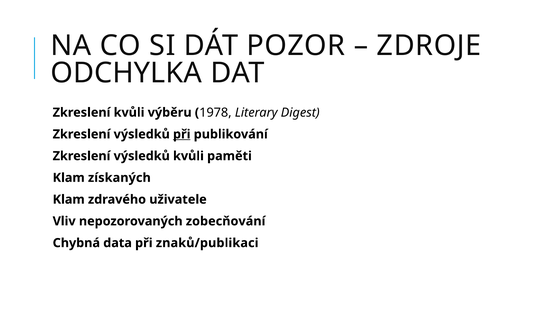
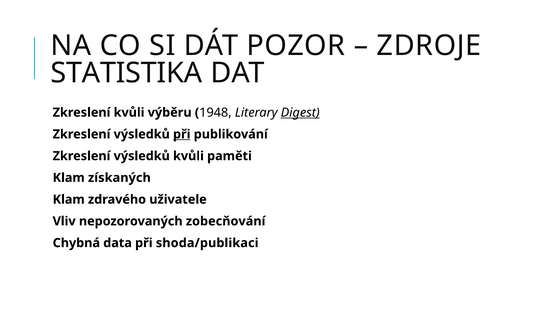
ODCHYLKA: ODCHYLKA -> STATISTIKA (126, 73)
1978: 1978 -> 1948 (215, 113)
Digest underline: none -> present (300, 113)
znaků/publikaci: znaků/publikaci -> shoda/publikaci (207, 243)
